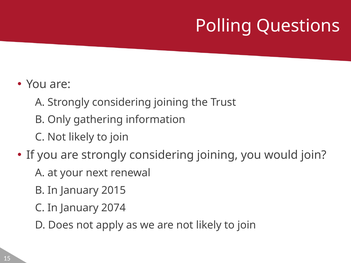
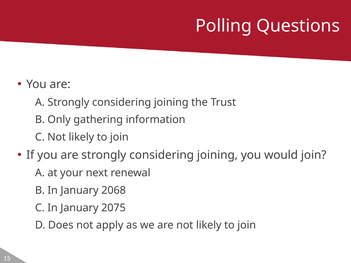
2015: 2015 -> 2068 (114, 191)
2074: 2074 -> 2075 (113, 208)
